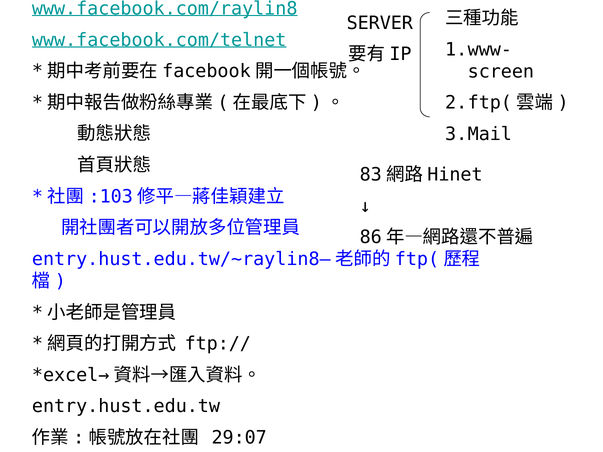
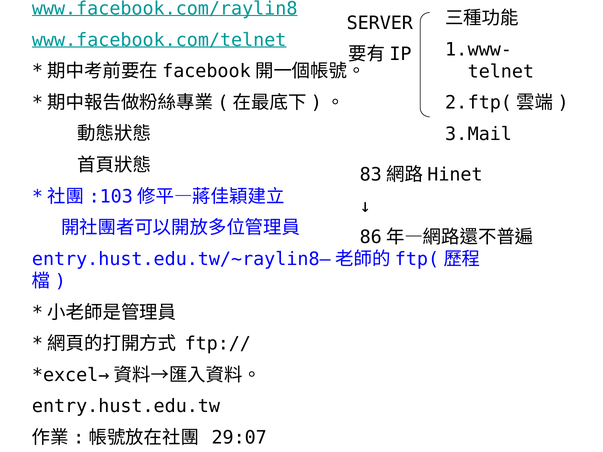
screen: screen -> telnet (501, 72)
